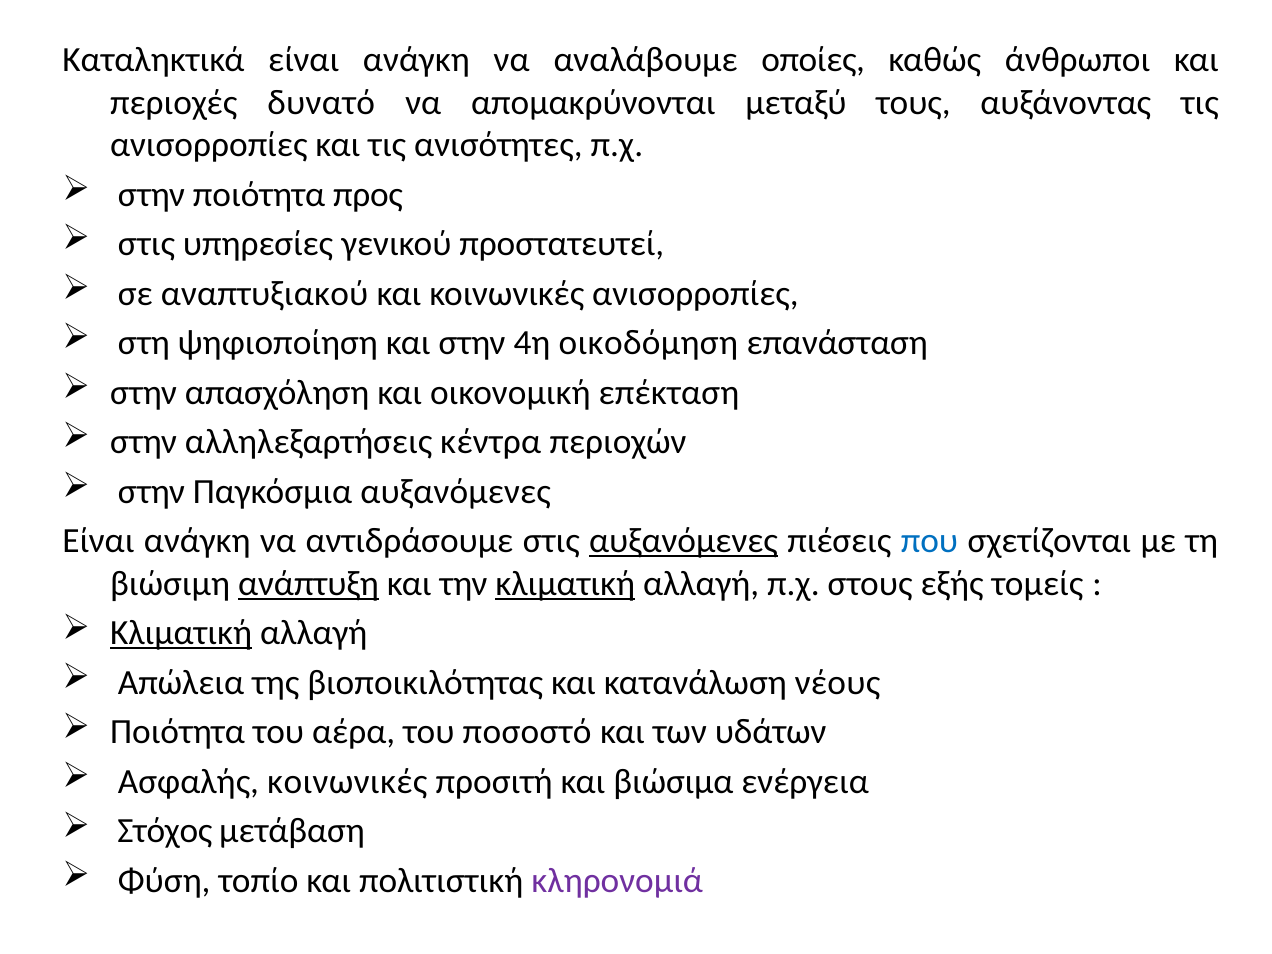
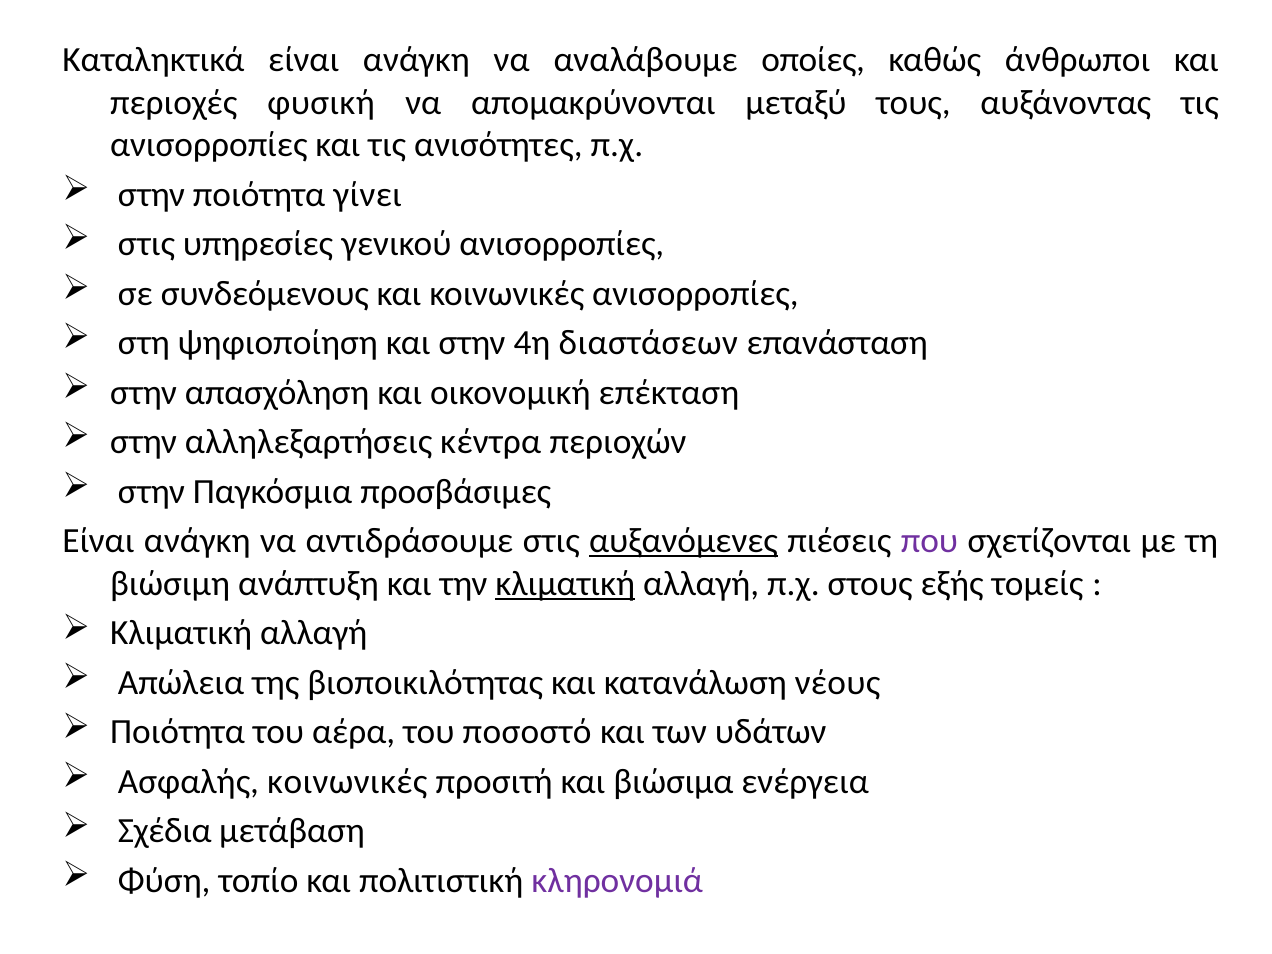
δυνατό: δυνατό -> φυσική (321, 102)
προς: προς -> γίνει (368, 194)
γενικού προστατευτεί: προστατευτεί -> ανισορροπίες (562, 244)
αναπτυξιακού: αναπτυξιακού -> συνδεόμενους (265, 293)
οικοδόμηση: οικοδόμηση -> διαστάσεων (648, 343)
Παγκόσμια αυξανόμενες: αυξανόμενες -> προσβάσιμες (456, 492)
που colour: blue -> purple (929, 541)
ανάπτυξη underline: present -> none (308, 584)
Κλιματική underline: present -> none (181, 633)
Στόχος: Στόχος -> Σχέδια (165, 831)
